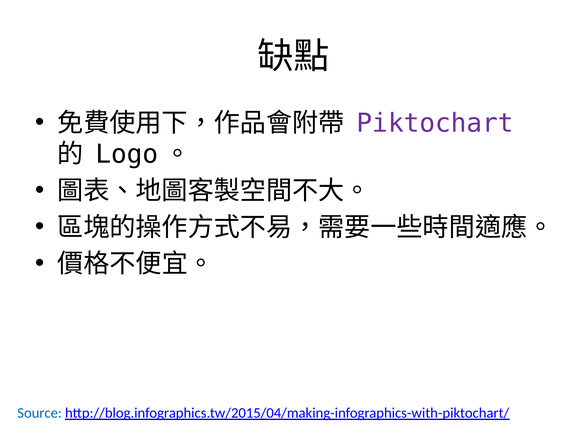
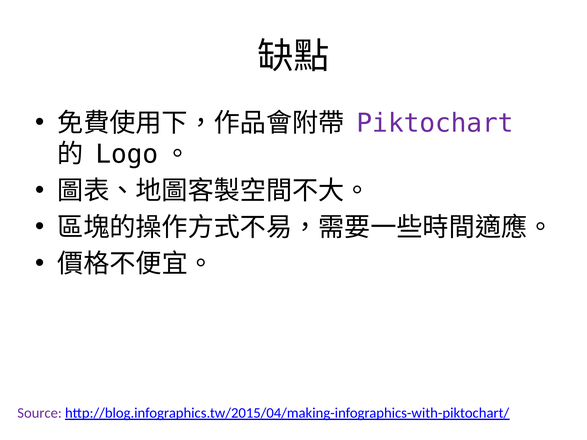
Source colour: blue -> purple (40, 413)
